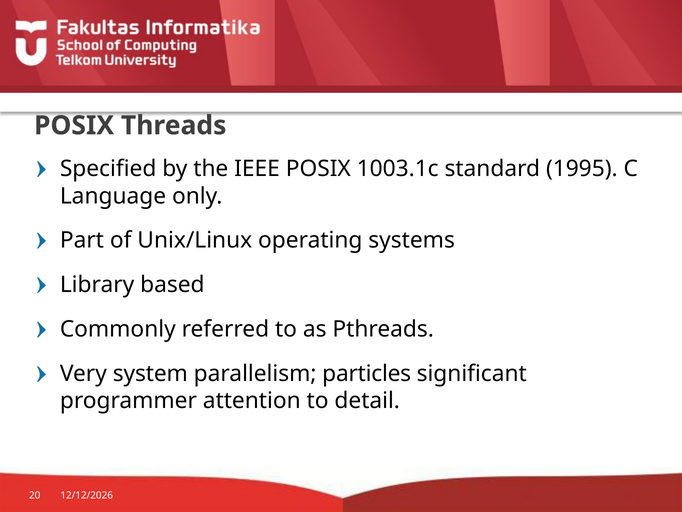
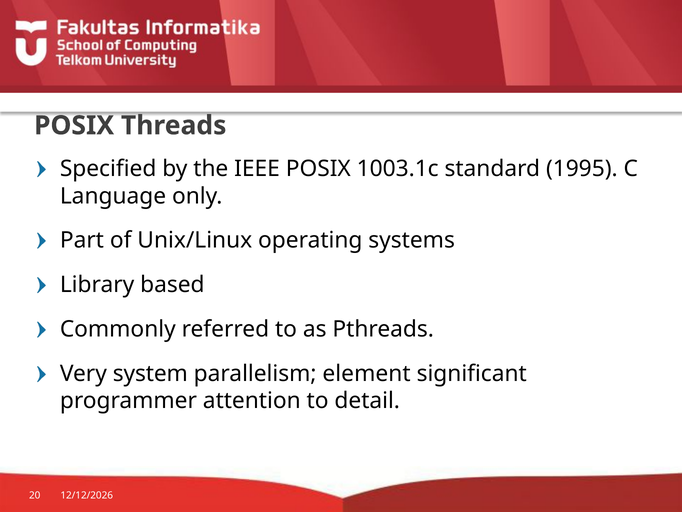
particles: particles -> element (367, 373)
